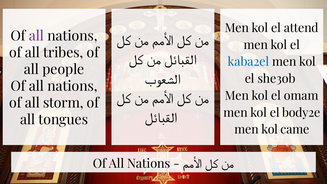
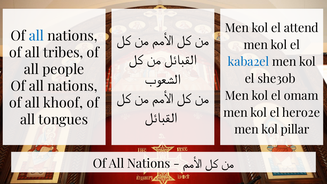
all colour: purple -> blue (36, 36)
storm: storm -> khoof (63, 103)
body2e: body2e -> hero2e (301, 113)
came: came -> pillar (295, 130)
